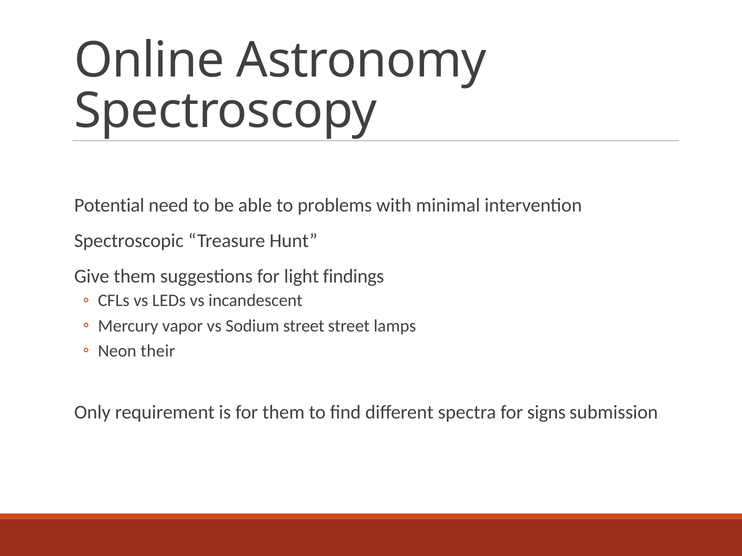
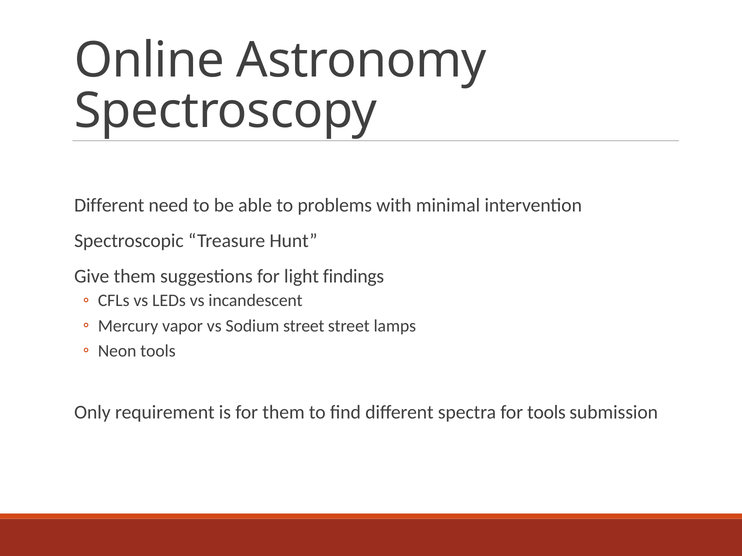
Potential: Potential -> Different (109, 206)
Neon their: their -> tools (158, 351)
for signs: signs -> tools (546, 413)
